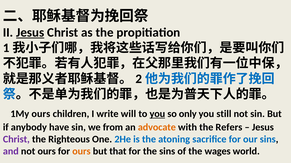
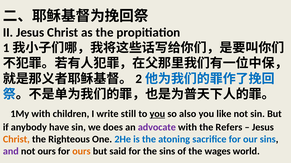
Jesus underline: present -> none (30, 33)
1My ours: ours -> with (41, 114)
will: will -> still (128, 114)
only: only -> also (188, 114)
still: still -> like (224, 114)
from: from -> does (113, 128)
advocate colour: orange -> purple (157, 128)
Christ colour: purple -> orange (16, 140)
that: that -> said (118, 152)
